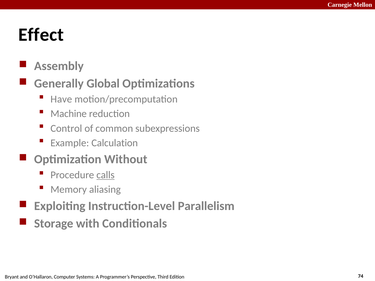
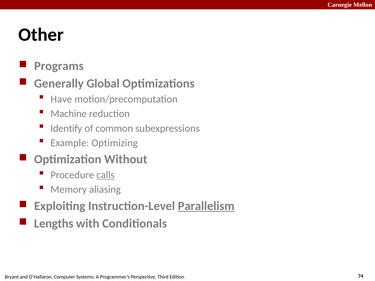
Effect: Effect -> Other (41, 35)
Assembly: Assembly -> Programs (59, 66)
Control: Control -> Identify (66, 128)
Calculation: Calculation -> Optimizing (115, 143)
Parallelism underline: none -> present (206, 206)
Storage: Storage -> Lengths (54, 224)
